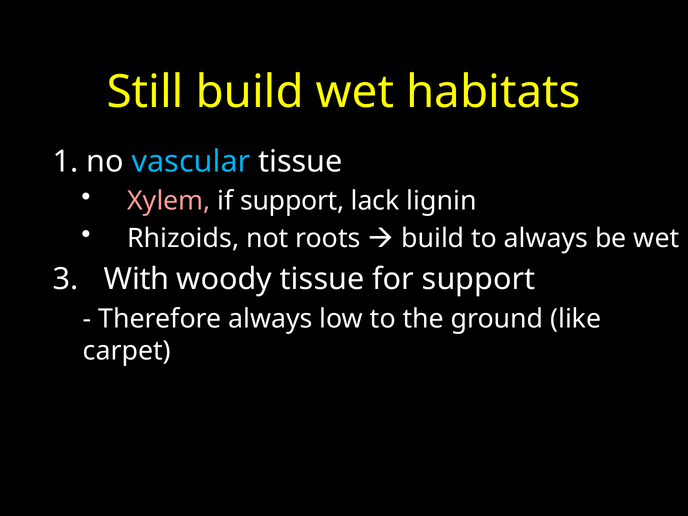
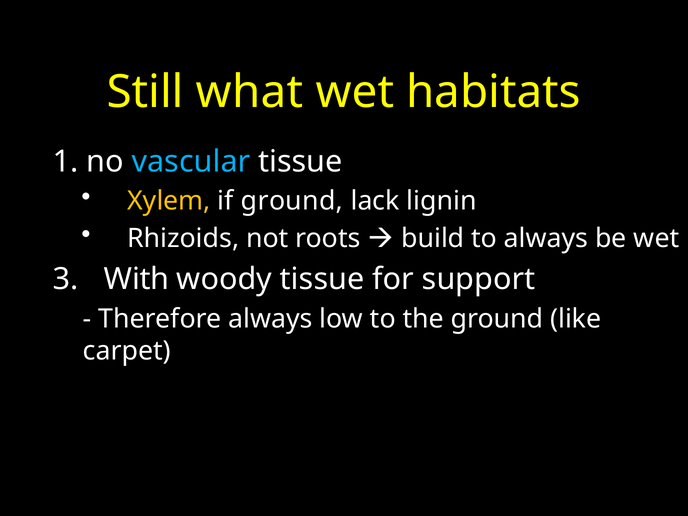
Still build: build -> what (250, 92)
Xylem colour: pink -> yellow (169, 201)
if support: support -> ground (292, 201)
